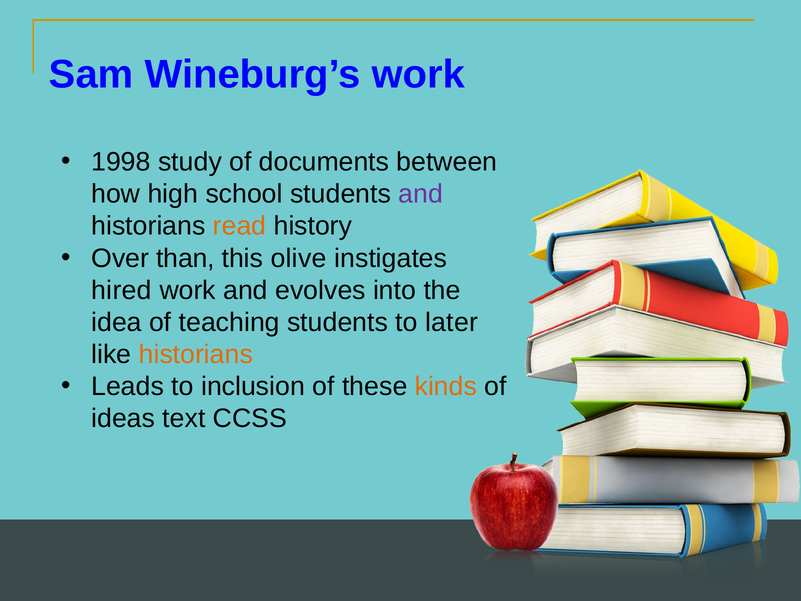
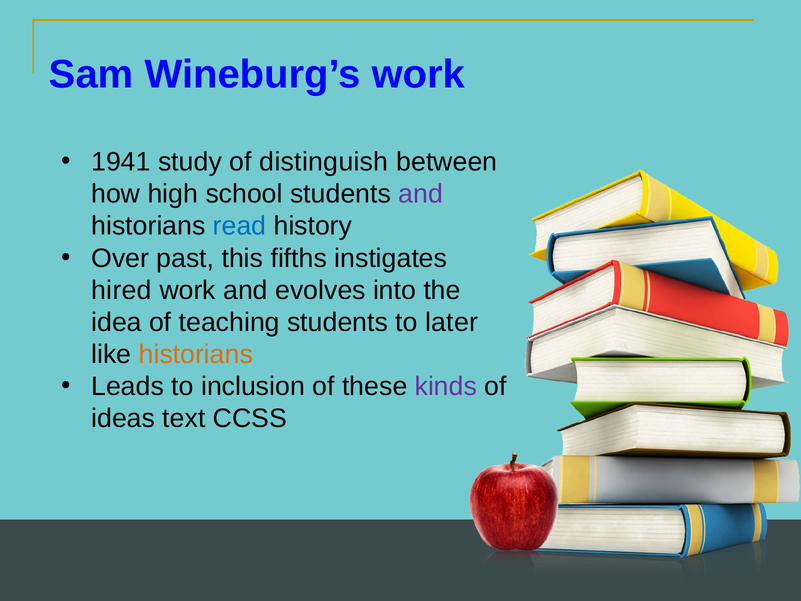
1998: 1998 -> 1941 (121, 162)
documents: documents -> distinguish (324, 162)
read colour: orange -> blue (240, 226)
than: than -> past (185, 258)
olive: olive -> fifths (299, 258)
kinds colour: orange -> purple (446, 386)
